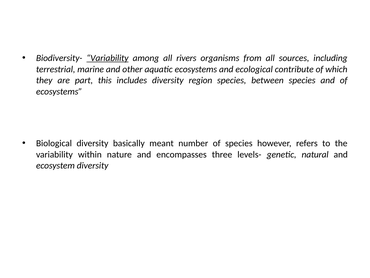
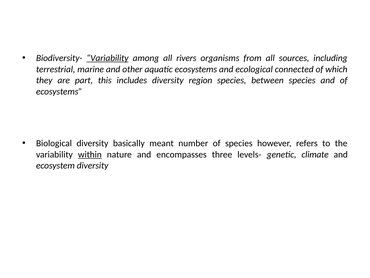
contribute: contribute -> connected (294, 69)
within underline: none -> present (90, 154)
natural: natural -> climate (315, 154)
